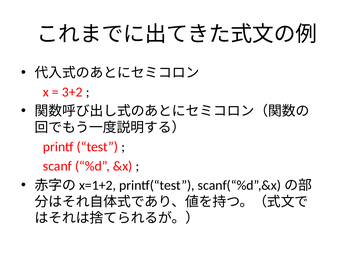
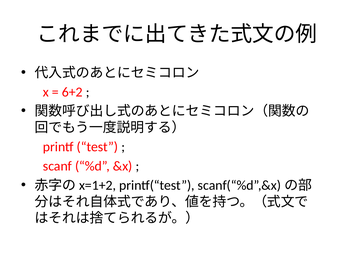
3+2: 3+2 -> 6+2 (72, 92)
